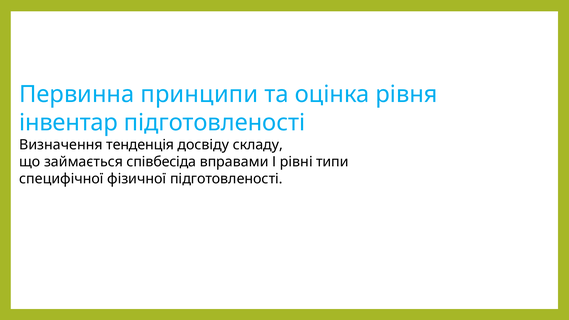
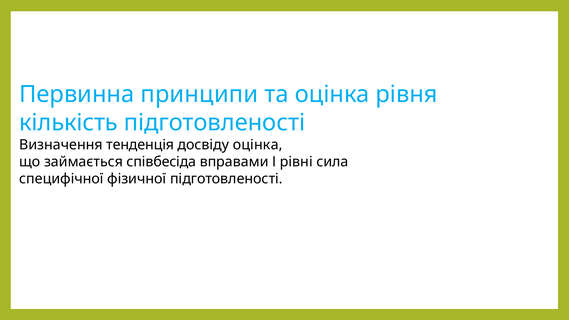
інвентар: інвентар -> кількість (69, 123)
досвіду складу: складу -> оцінка (258, 145)
типи: типи -> сила (332, 162)
